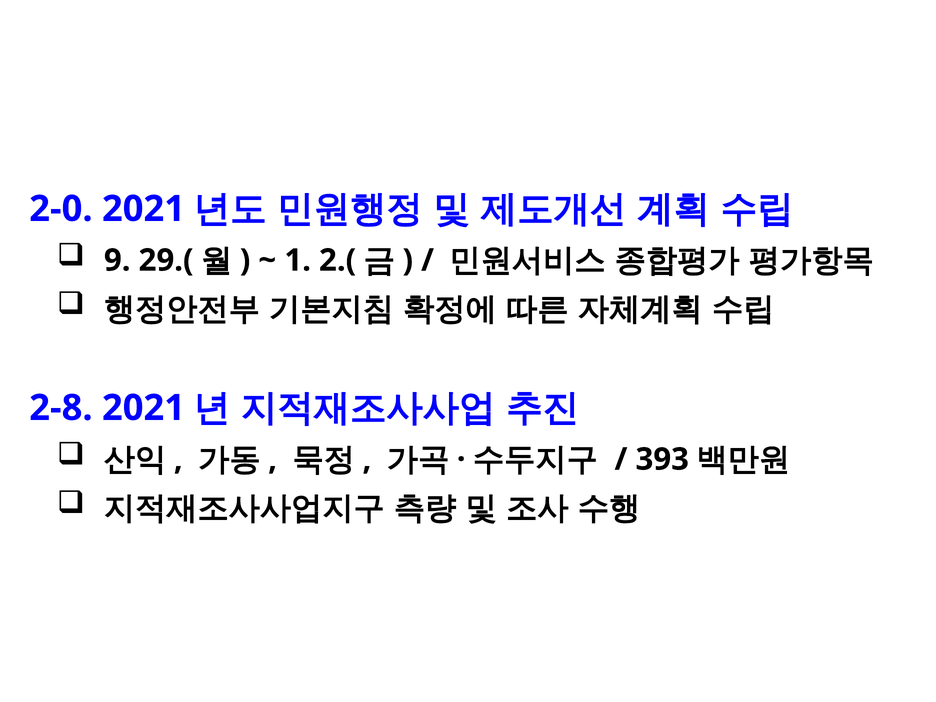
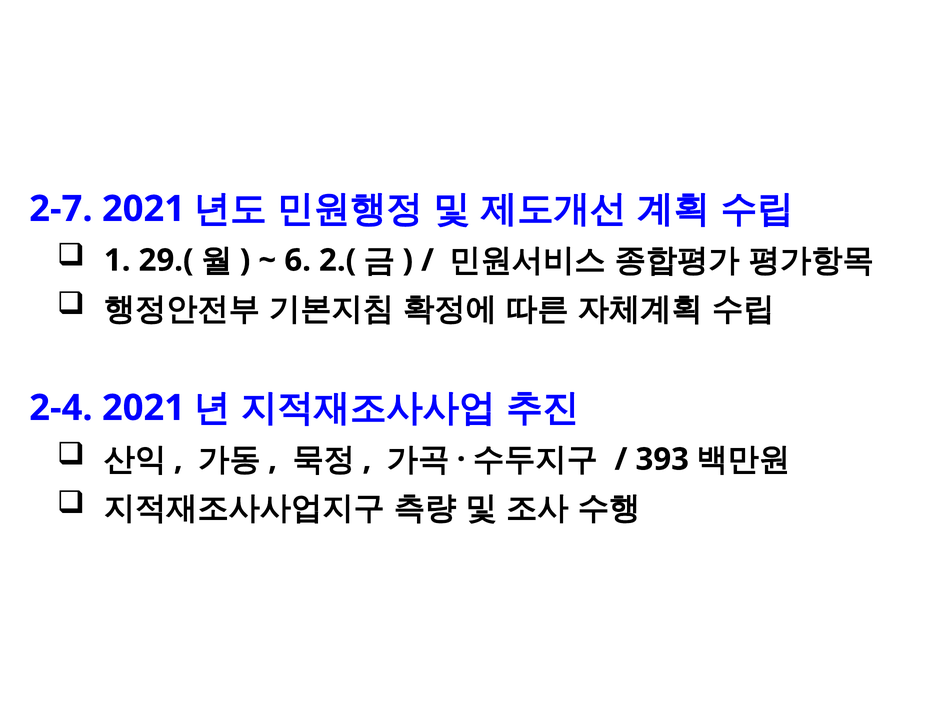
2-0: 2-0 -> 2-7 (61, 209)
9: 9 -> 1 (117, 260)
1: 1 -> 6 (298, 260)
2-8: 2-8 -> 2-4 (61, 408)
